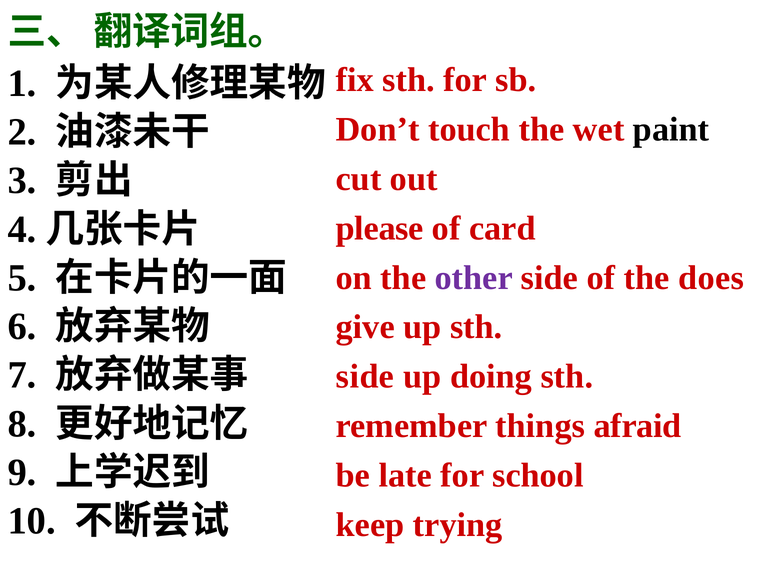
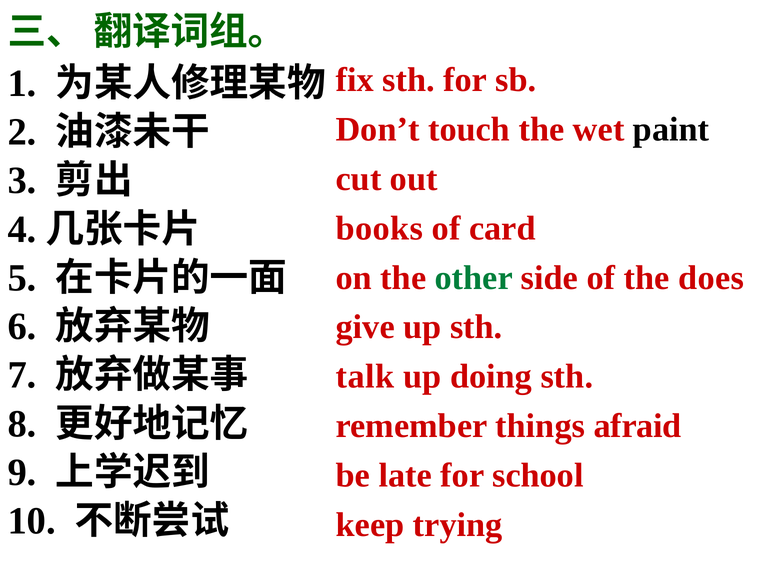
please: please -> books (379, 228)
other colour: purple -> green (474, 278)
side: side -> talk (365, 377)
